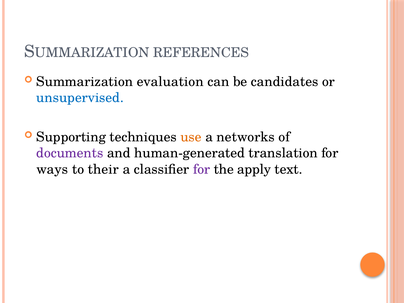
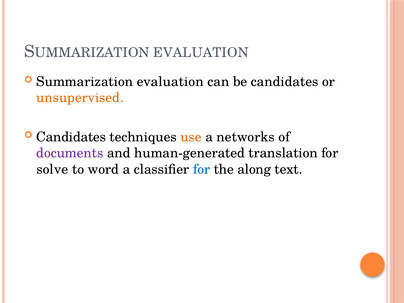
REFERENCES: REFERENCES -> EVALUATION (201, 53)
unsupervised colour: blue -> orange (80, 98)
Supporting: Supporting -> Candidates (71, 137)
ways: ways -> solve (52, 169)
their: their -> word (103, 169)
for colour: purple -> blue (202, 169)
apply: apply -> along (254, 169)
